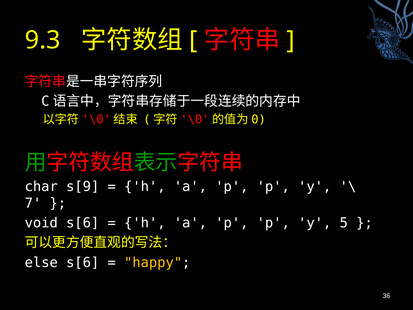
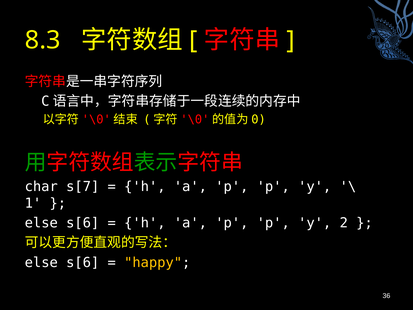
9.3: 9.3 -> 8.3 (43, 40)
s[9: s[9 -> s[7 (83, 187)
7: 7 -> 1 (33, 203)
void: void -> else (41, 223)
5: 5 -> 2 (344, 223)
